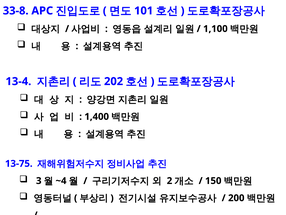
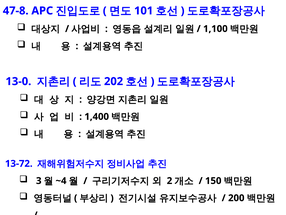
33-8: 33-8 -> 47-8 (16, 11)
13-4: 13-4 -> 13-0 (18, 81)
13-75: 13-75 -> 13-72 (19, 163)
